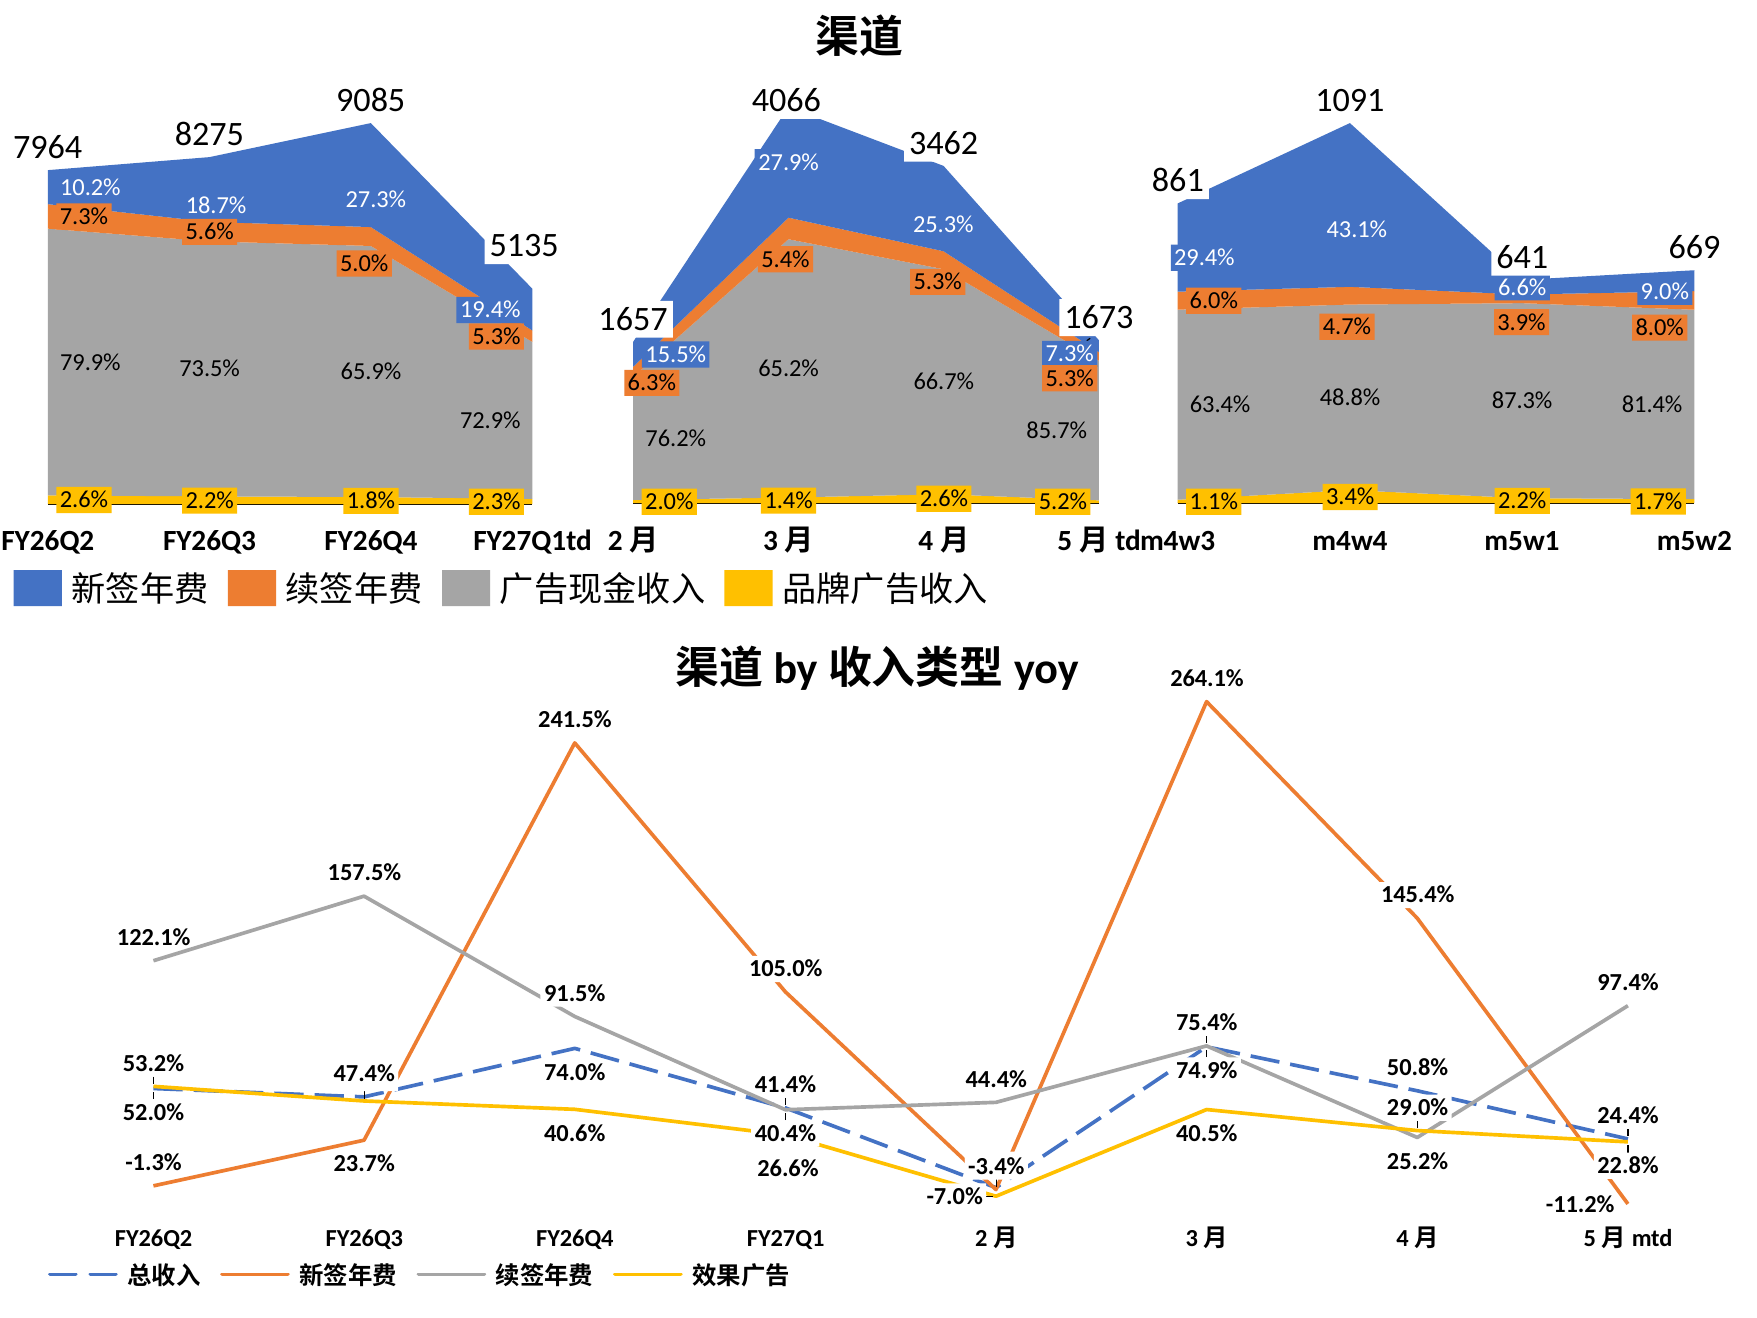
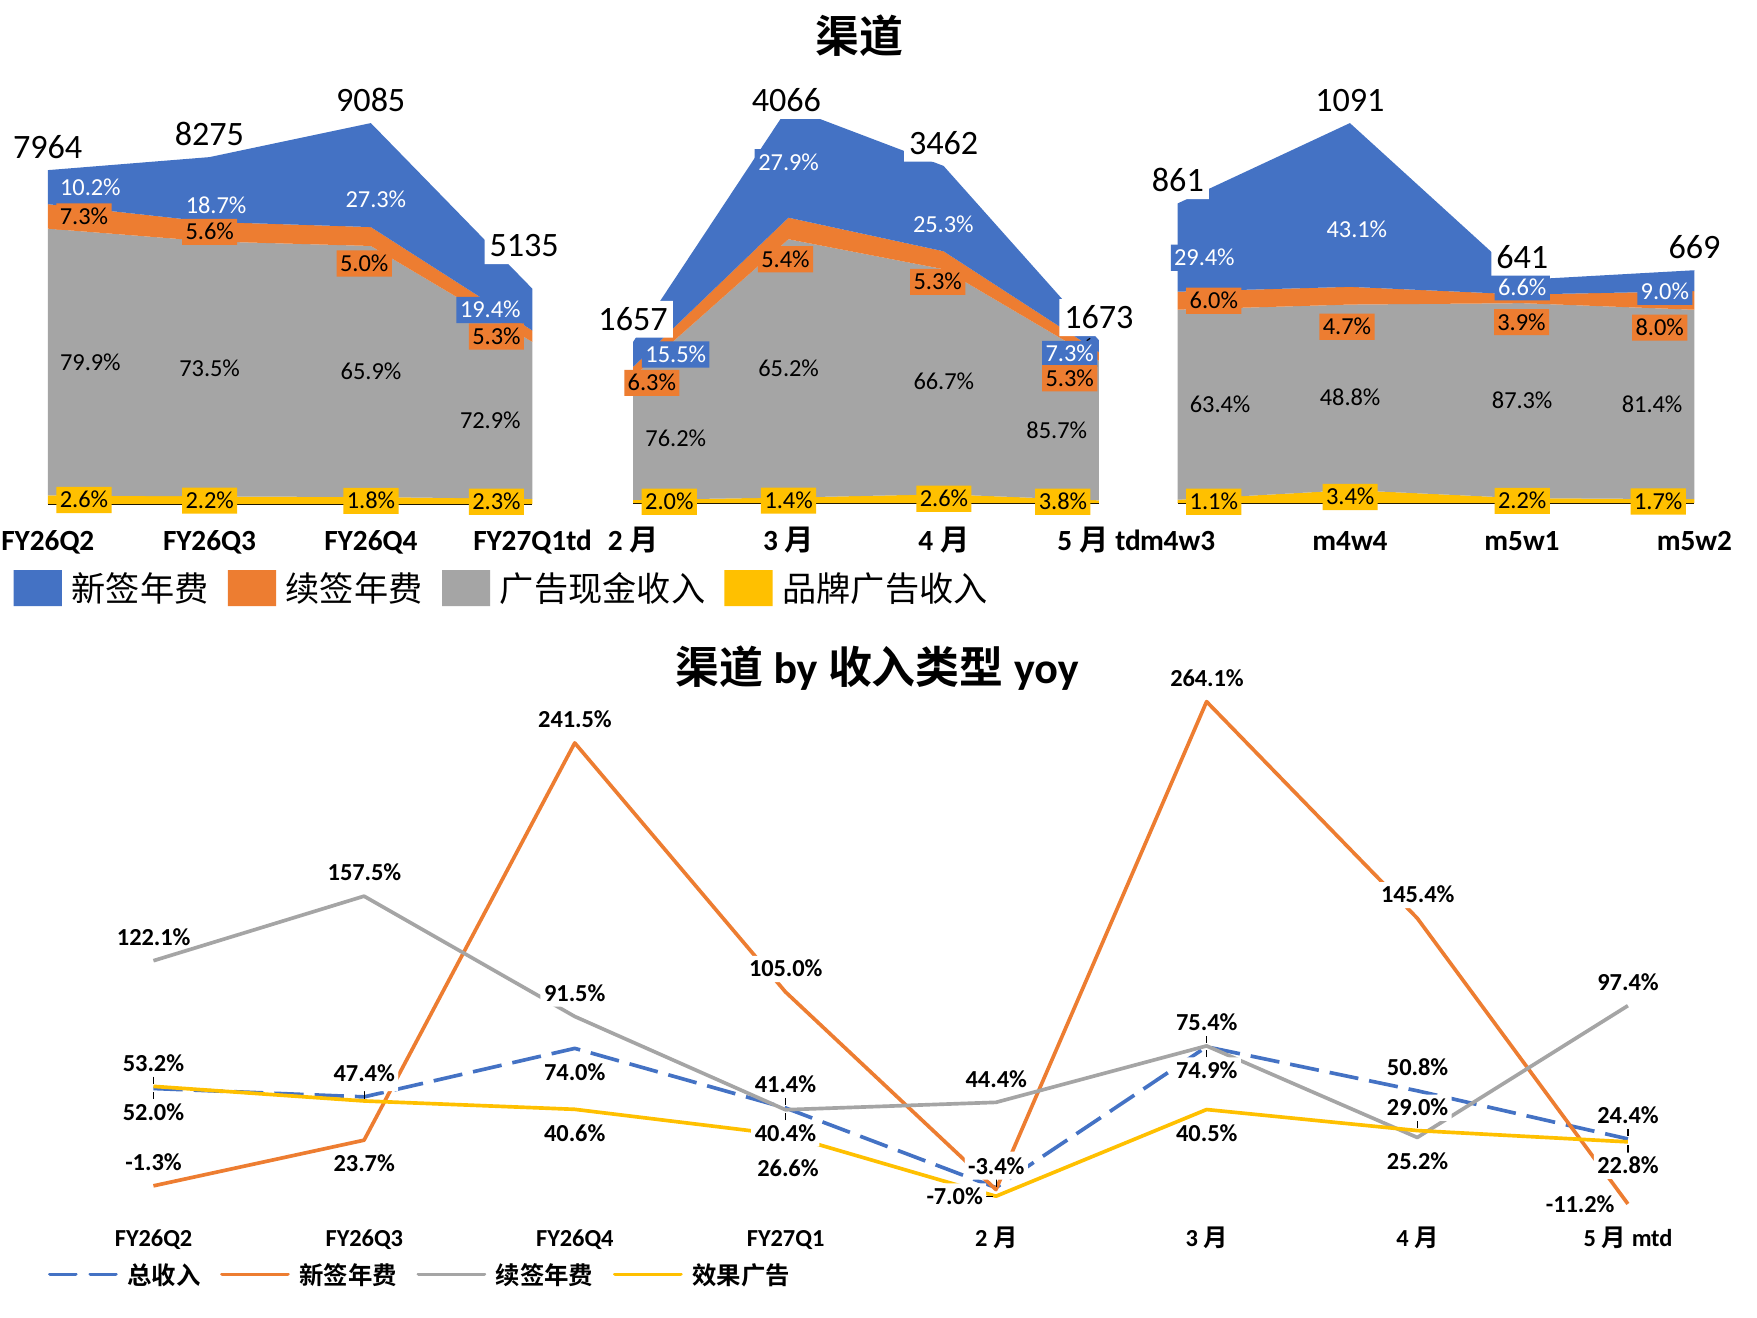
5.2%: 5.2% -> 3.8% (1063, 502)
